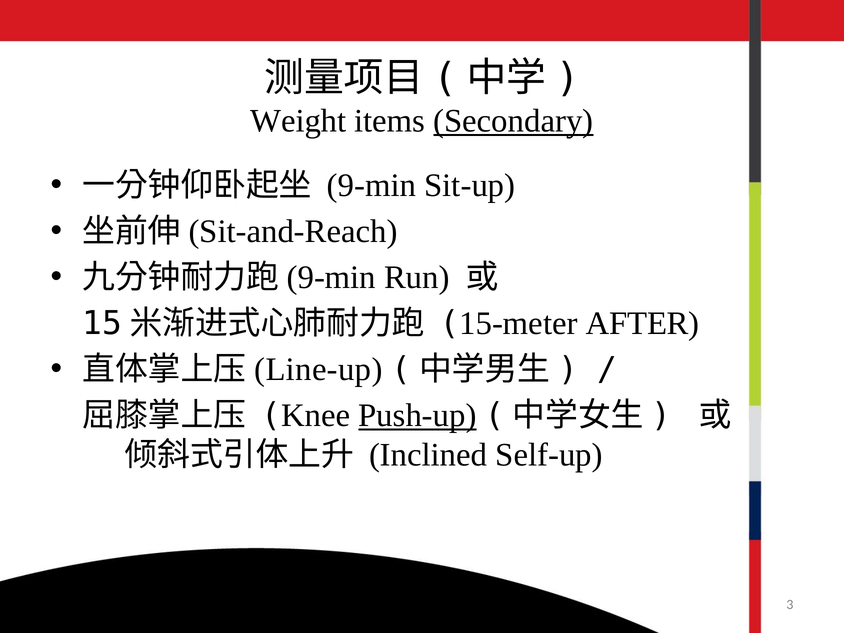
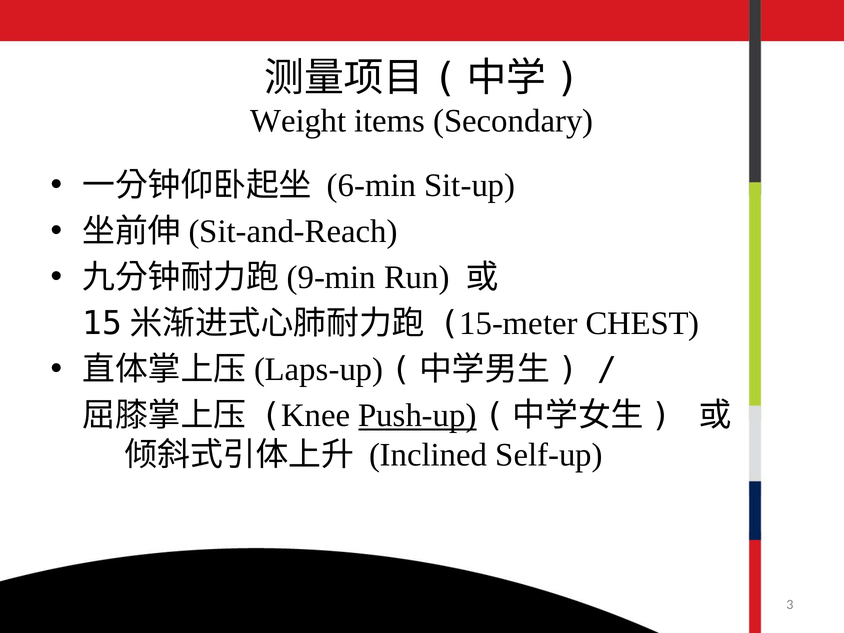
Secondary underline: present -> none (513, 121)
9-min: 9-min -> 6-min (371, 186)
AFTER: AFTER -> CHEST (643, 324)
Line-up: Line-up -> Laps-up (319, 370)
